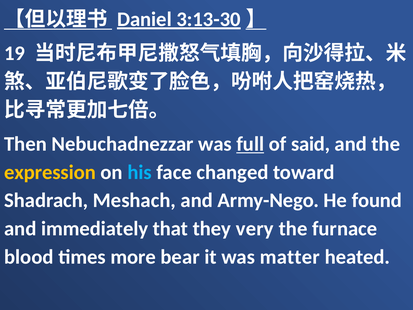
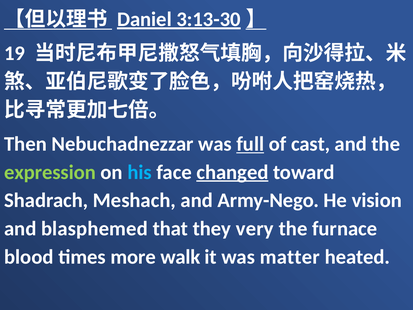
said: said -> cast (311, 144)
expression colour: yellow -> light green (50, 172)
changed underline: none -> present (232, 172)
found: found -> vision (377, 200)
immediately: immediately -> blasphemed (94, 229)
bear: bear -> walk (180, 257)
